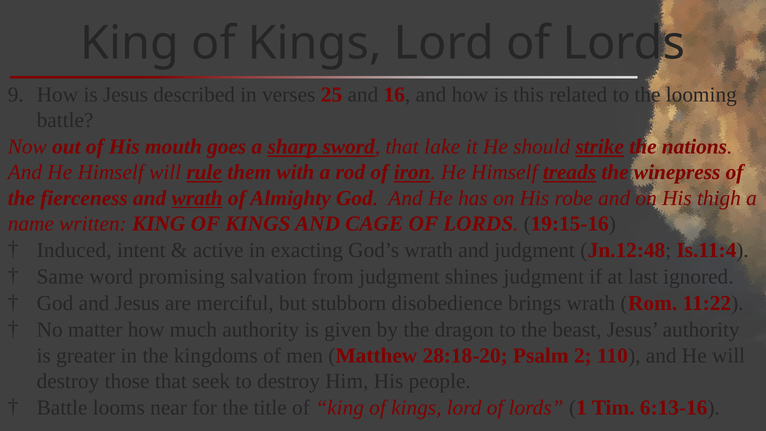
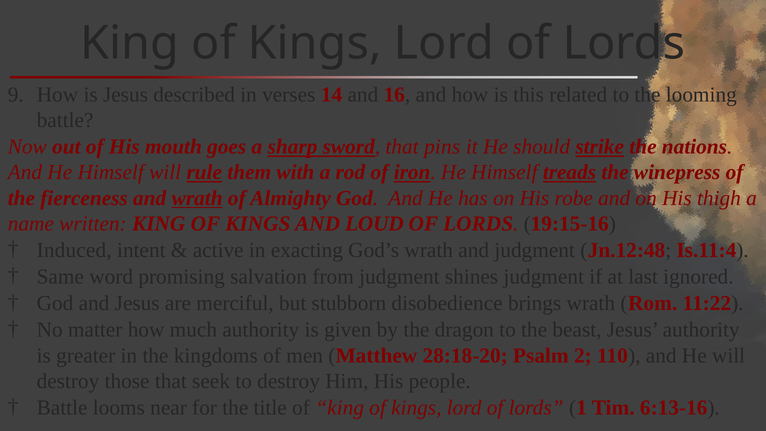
25: 25 -> 14 (332, 95)
lake: lake -> pins (442, 147)
CAGE: CAGE -> LOUD (374, 223)
